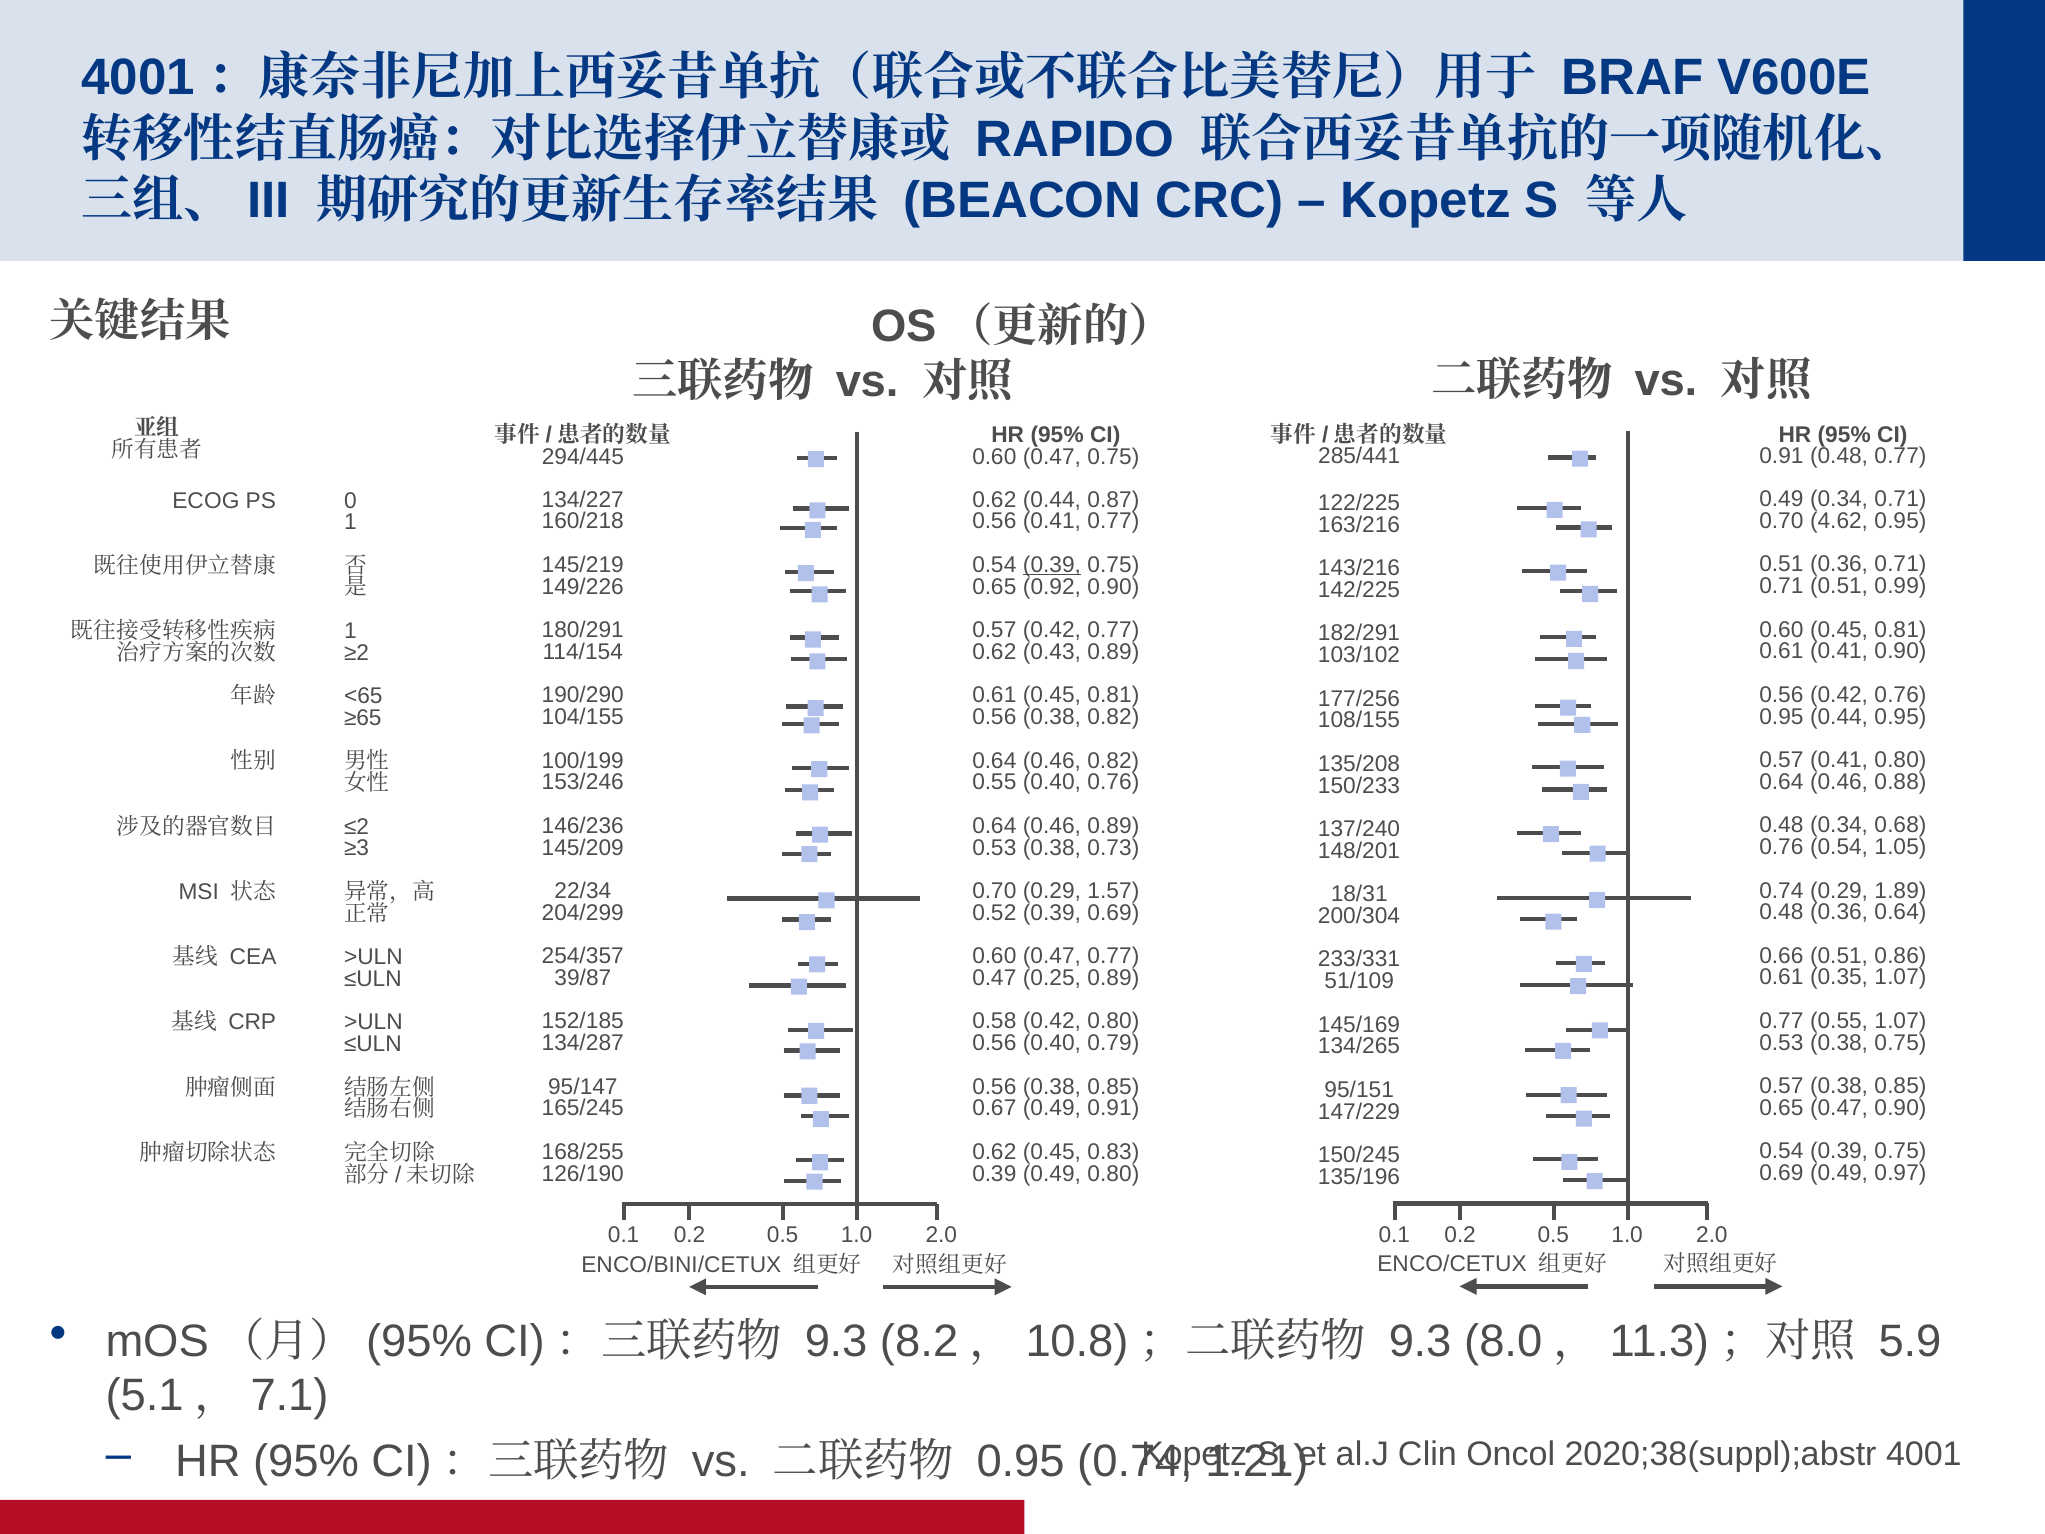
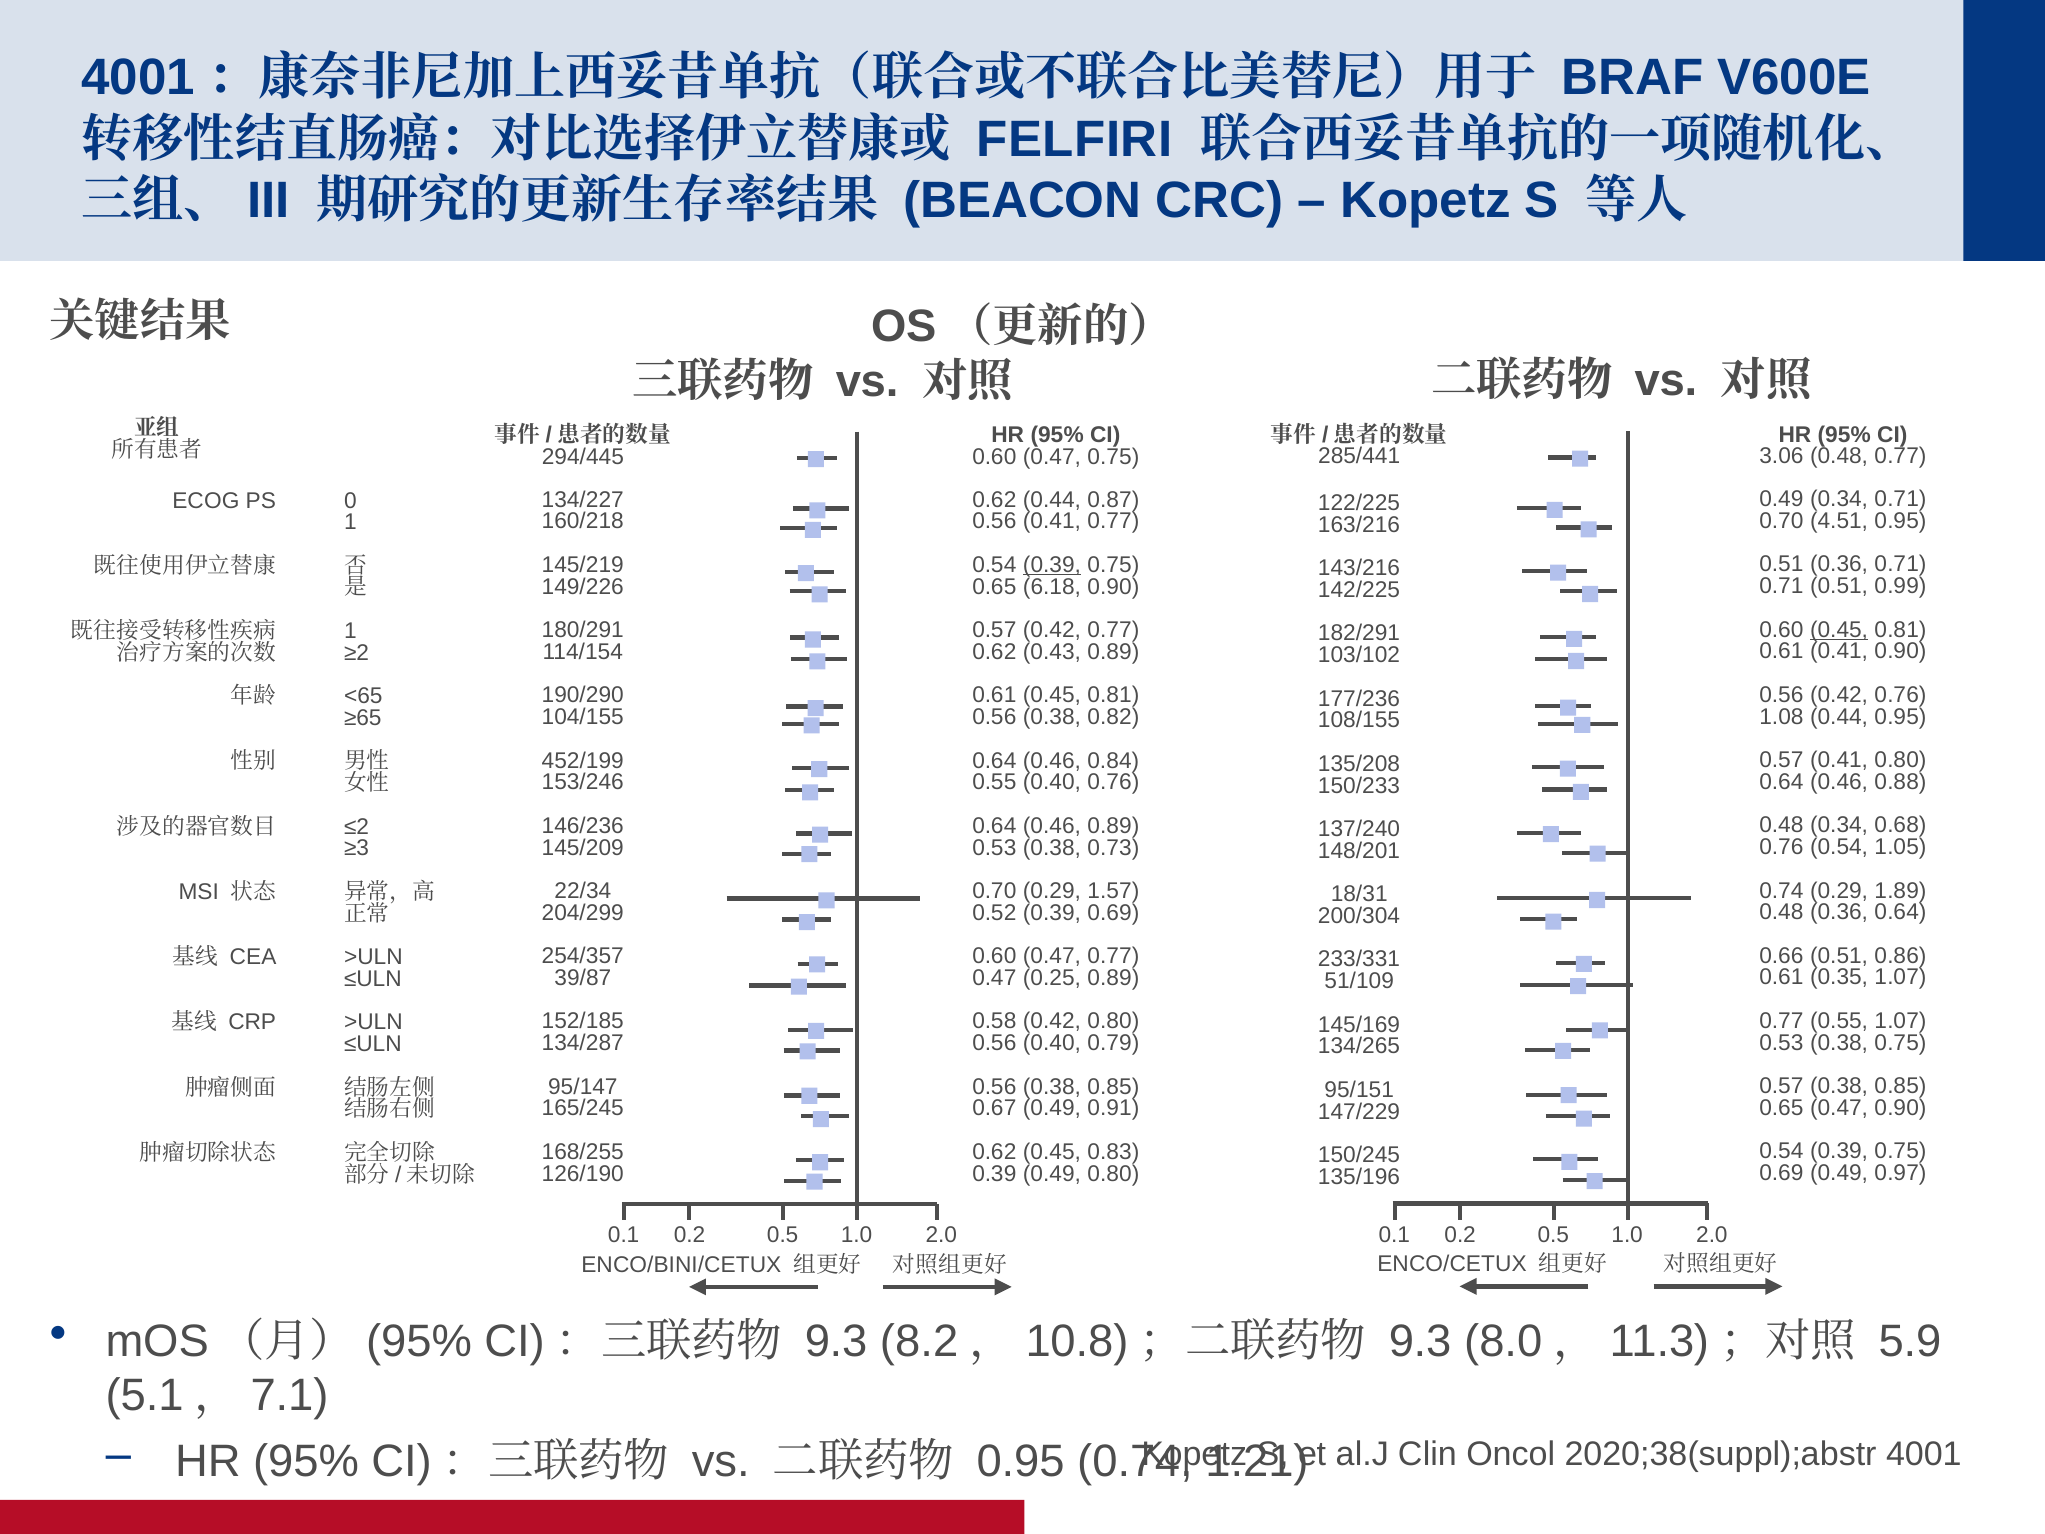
RAPIDO: RAPIDO -> FELFIRI (1075, 139)
0.91: 0.91 -> 3.06 (1781, 456)
4.62: 4.62 -> 4.51 (1839, 521)
0.92: 0.92 -> 6.18 (1052, 587)
0.45 underline: none -> present (1839, 630)
177/256: 177/256 -> 177/236 (1359, 698)
0.95: 0.95 -> 1.08 (1781, 716)
100/199: 100/199 -> 452/199 (583, 760)
0.46 0.82: 0.82 -> 0.84 (1113, 760)
